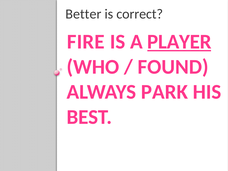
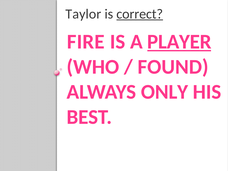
Better: Better -> Taylor (83, 14)
correct underline: none -> present (140, 14)
PARK: PARK -> ONLY (164, 92)
